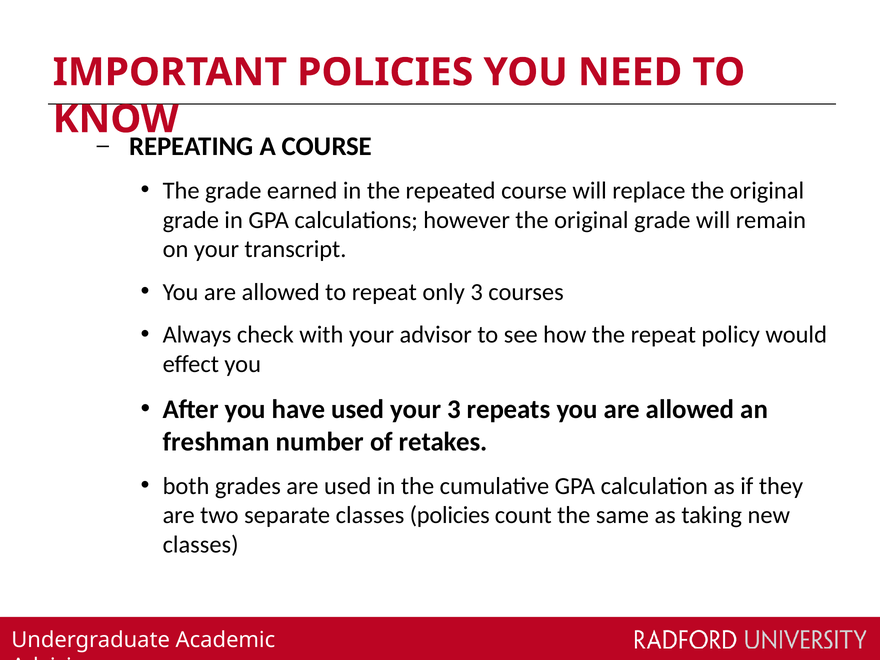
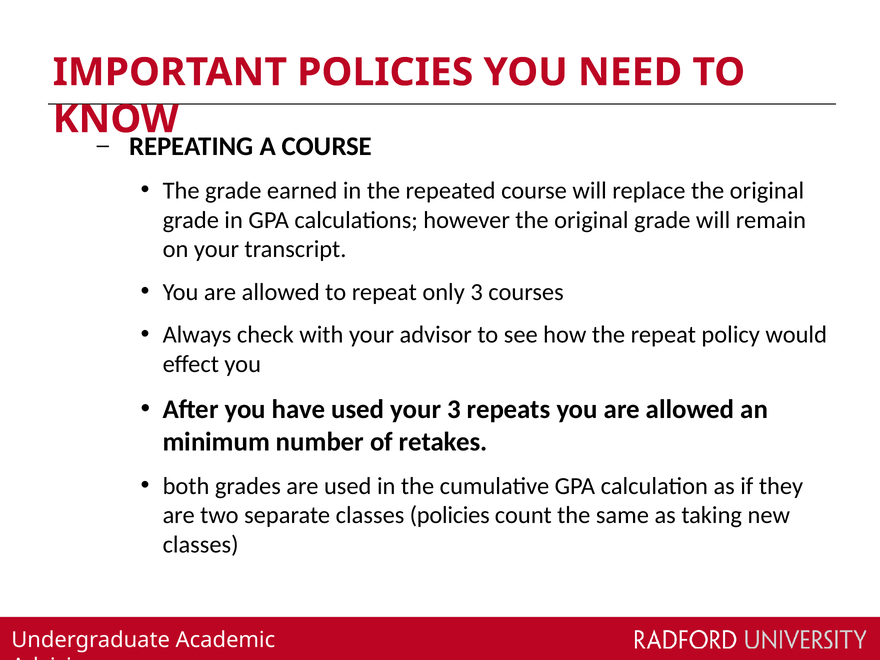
freshman: freshman -> minimum (216, 442)
